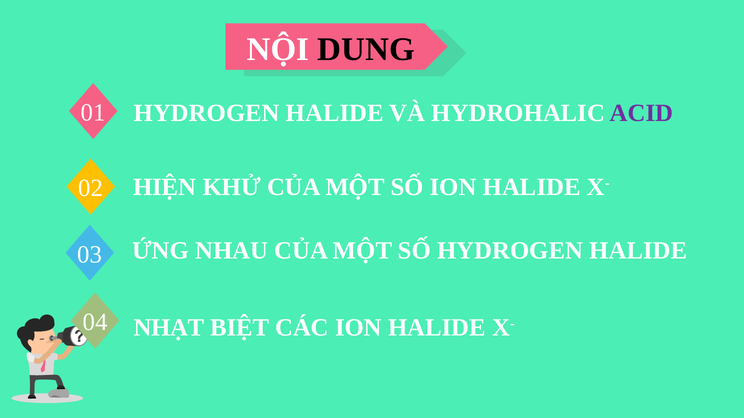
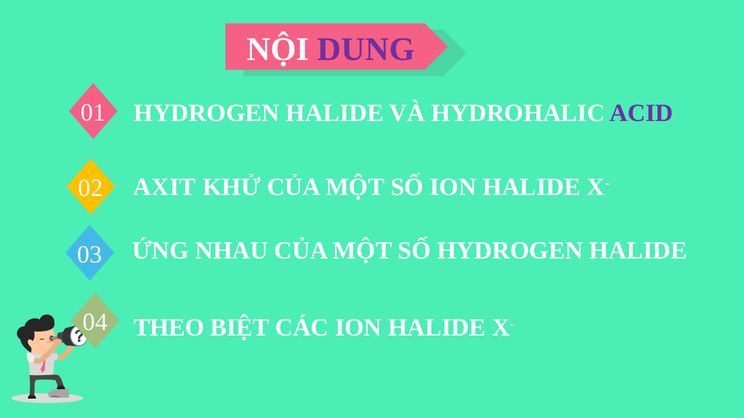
DUNG colour: black -> purple (366, 49)
HIỆN: HIỆN -> AXIT (165, 187)
NHẠT: NHẠT -> THEO (169, 328)
